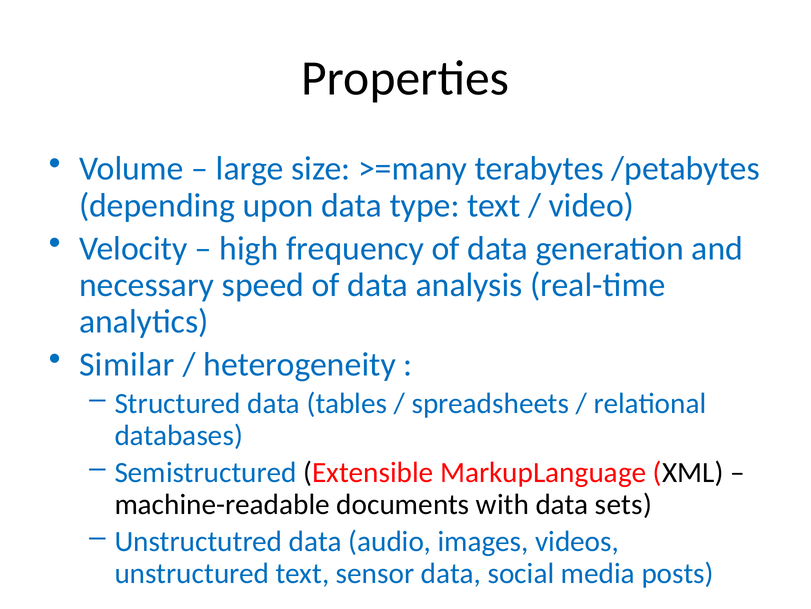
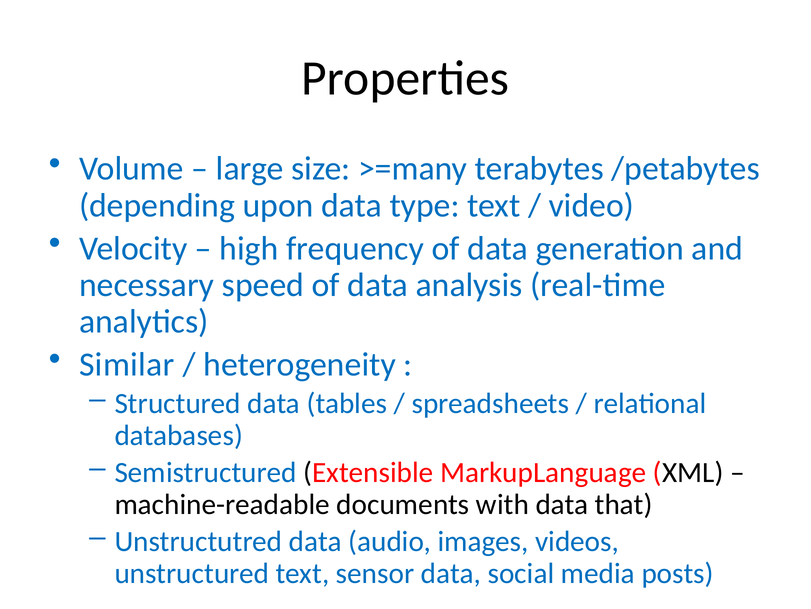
sets: sets -> that (624, 504)
